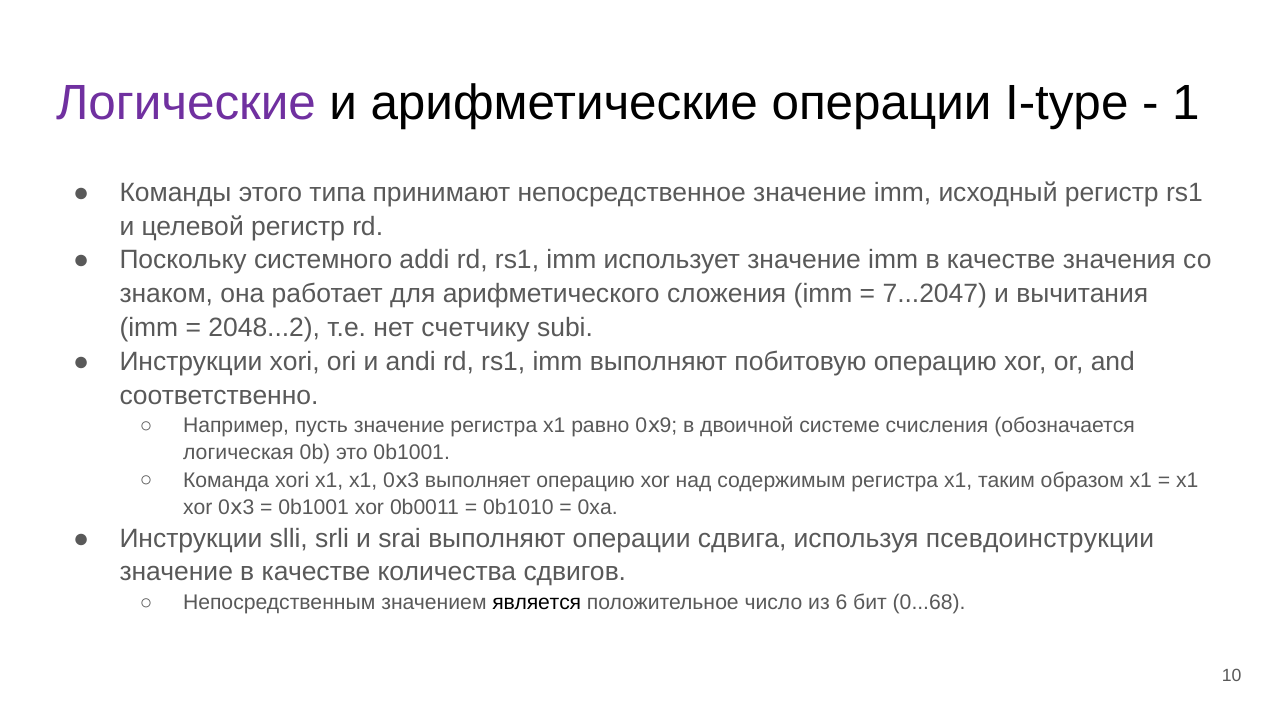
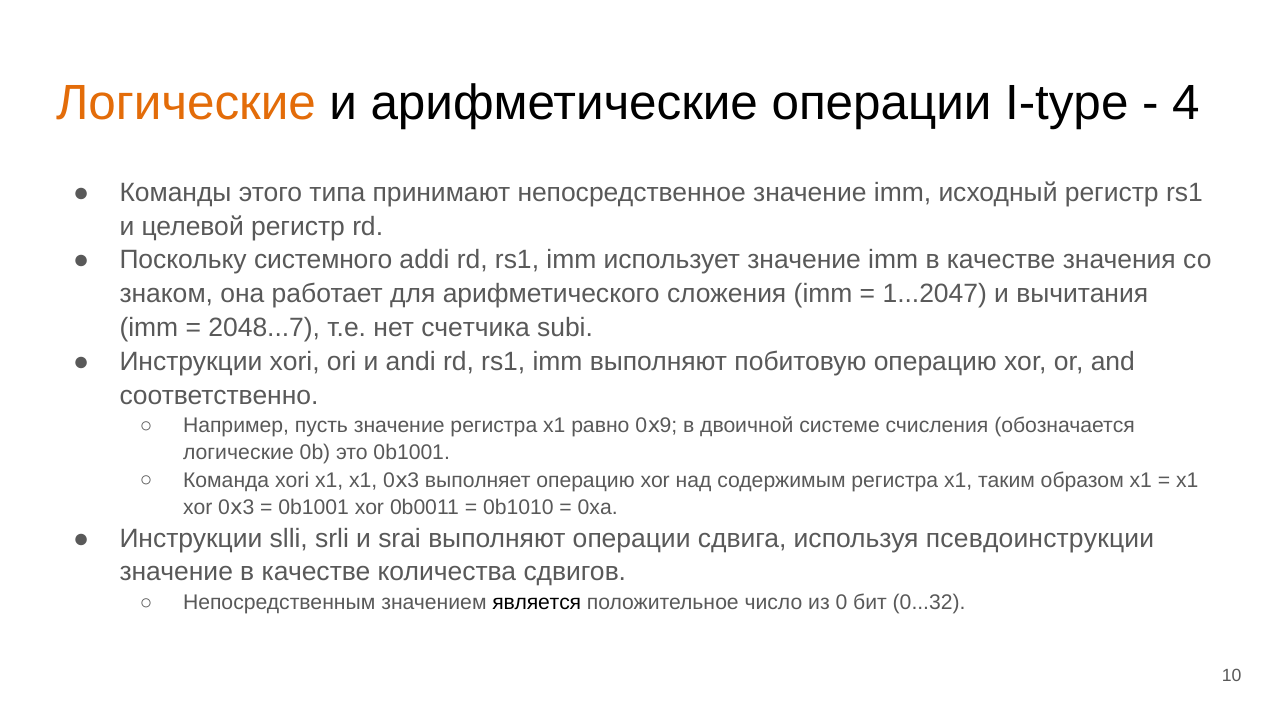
Логические colour: purple -> orange (186, 103)
1: 1 -> 4 (1186, 103)
7...2047: 7...2047 -> 1...2047 (935, 294)
2048...2: 2048...2 -> 2048...7 (264, 328)
счетчику: счетчику -> счетчика (475, 328)
логическая: логическая -> логические (238, 453)
из 6: 6 -> 0 (842, 602)
0...68: 0...68 -> 0...32 (929, 602)
